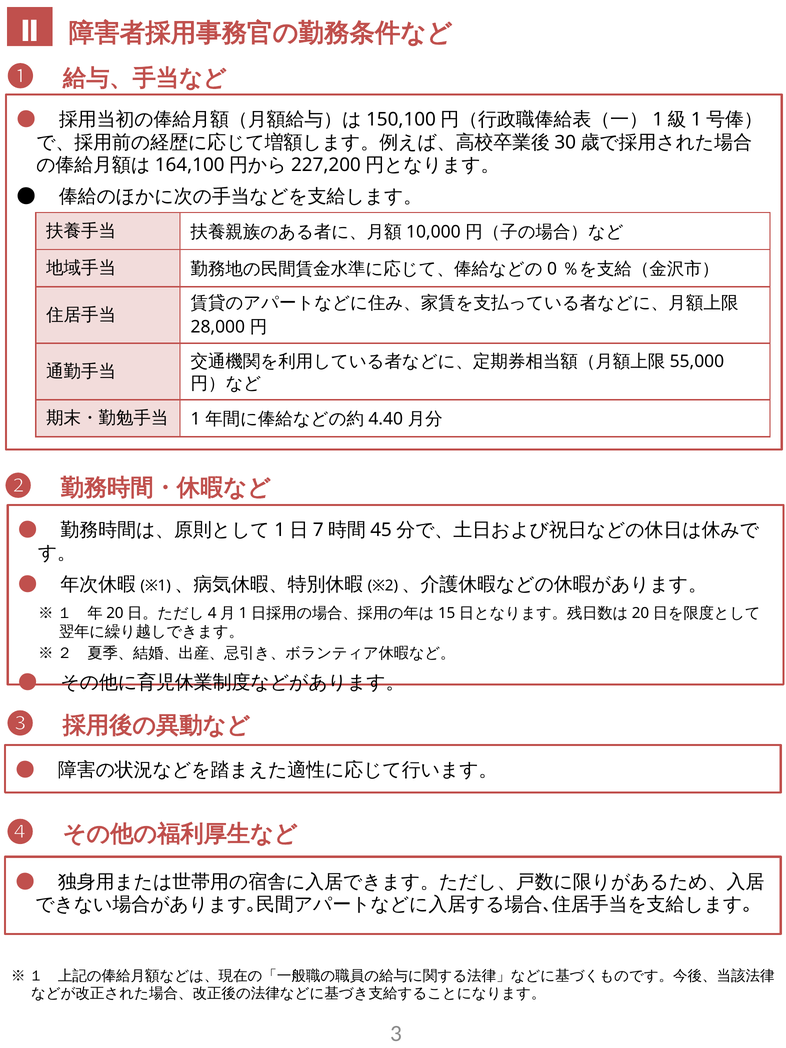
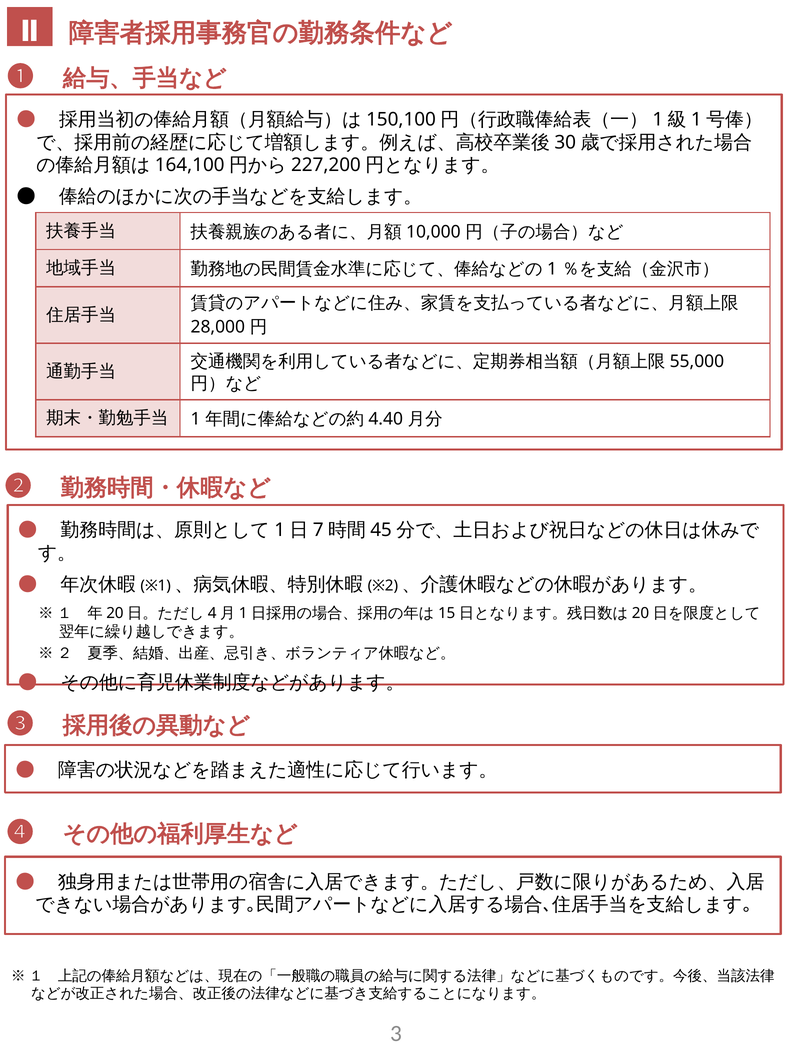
0: 0 -> 1 (552, 269)
